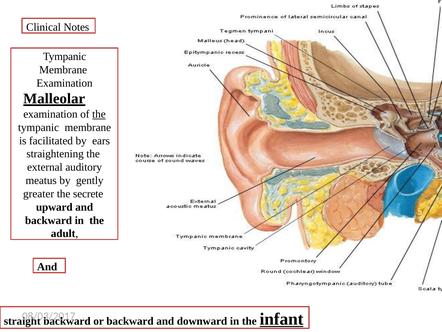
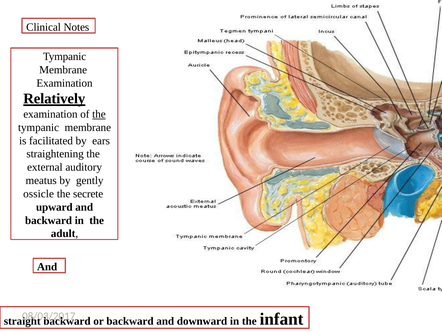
Malleolar: Malleolar -> Relatively (54, 99)
greater: greater -> ossicle (39, 194)
infant underline: present -> none (282, 319)
